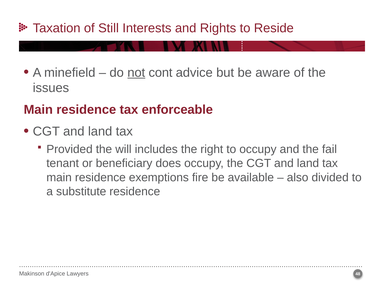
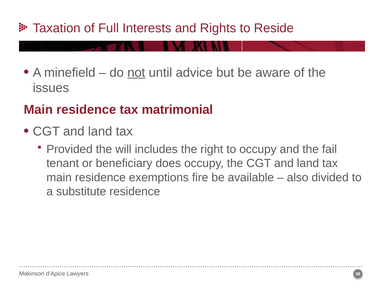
Still: Still -> Full (109, 28)
cont: cont -> until (160, 73)
enforceable: enforceable -> matrimonial (177, 110)
